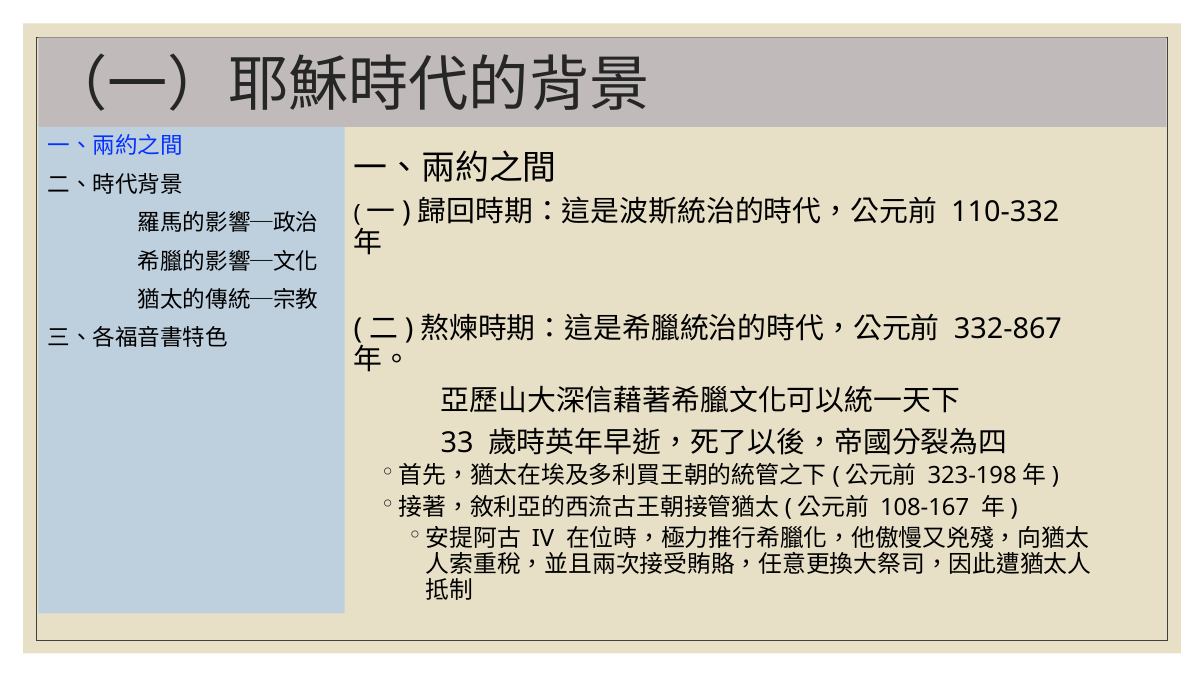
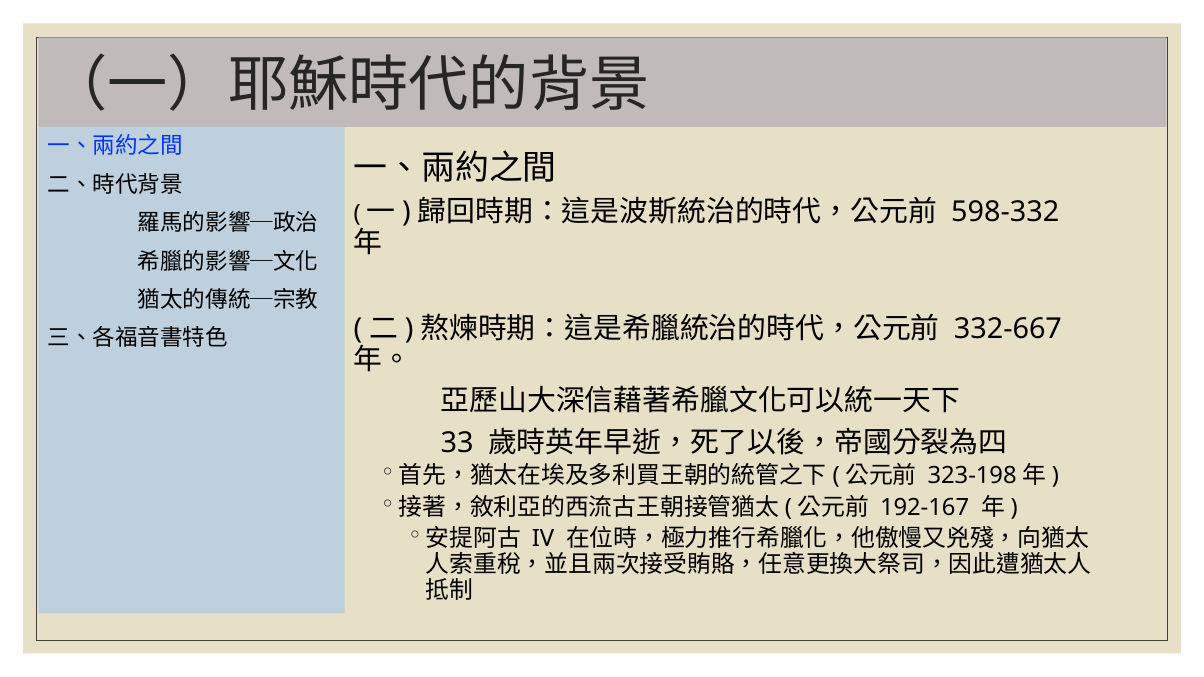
110-332: 110-332 -> 598-332 (1005, 212)
332-867: 332-867 -> 332-667 (1008, 329)
108-167: 108-167 -> 192-167 (925, 508)
